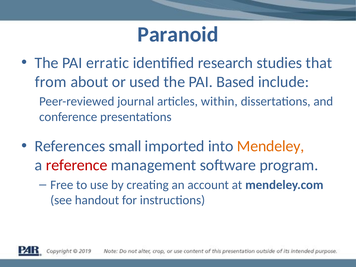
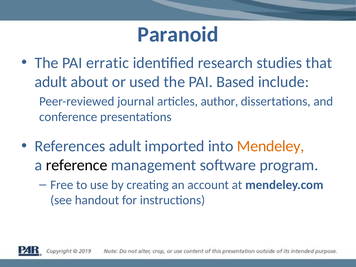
from: from -> adult (51, 82)
within: within -> author (219, 101)
References small: small -> adult (125, 146)
reference colour: red -> black (77, 165)
